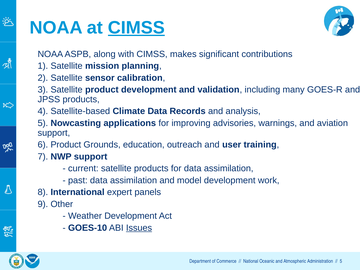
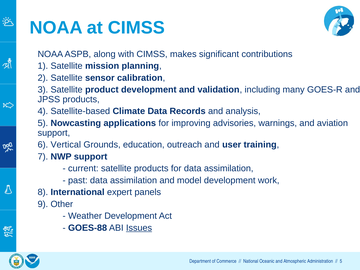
CIMSS underline: present -> none (136, 28)
6 Product: Product -> Vertical (66, 145)
GOES-10: GOES-10 -> GOES-88 (88, 228)
